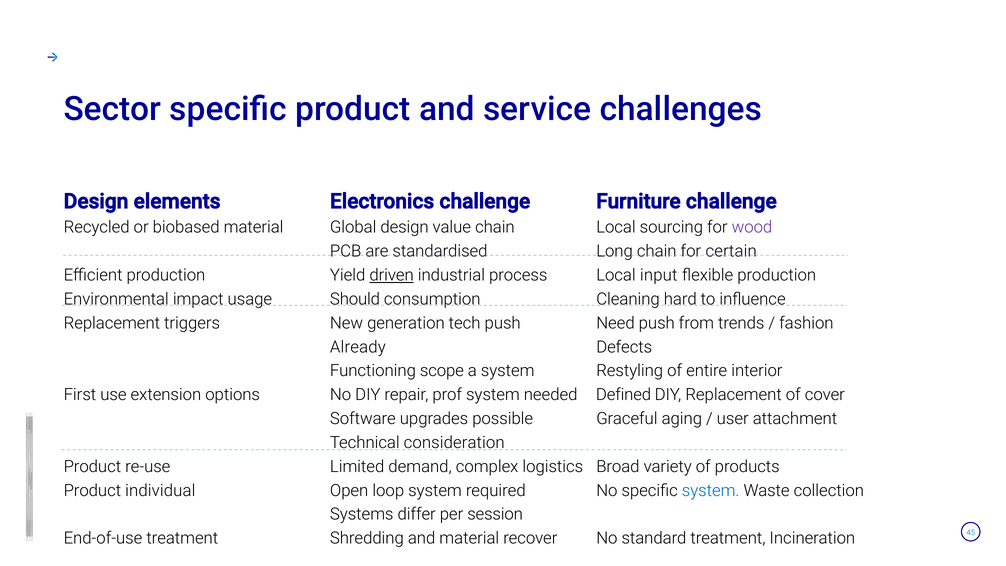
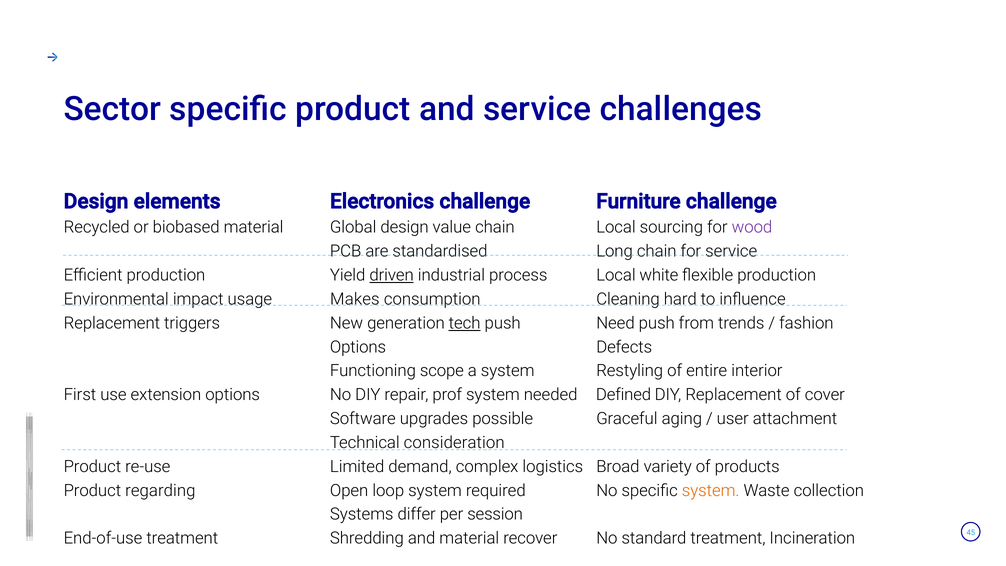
for certain: certain -> service (731, 251)
input: input -> white (659, 275)
Should: Should -> Makes (355, 299)
tech underline: none -> present (465, 323)
Already: Already -> Options (358, 347)
individual: individual -> regarding (160, 490)
system colour: blue -> orange (711, 490)
